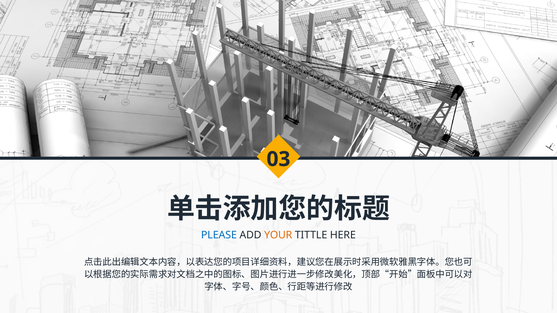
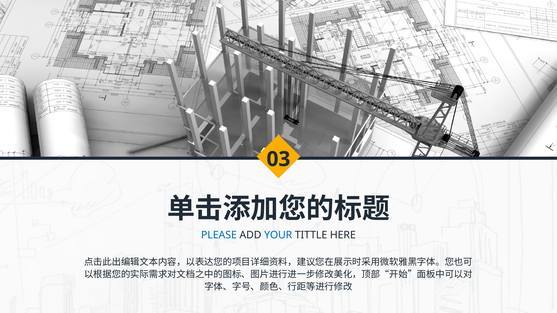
YOUR colour: orange -> blue (278, 235)
